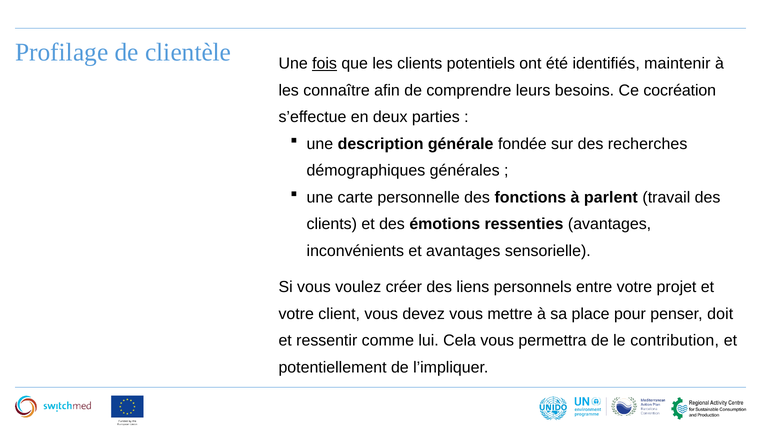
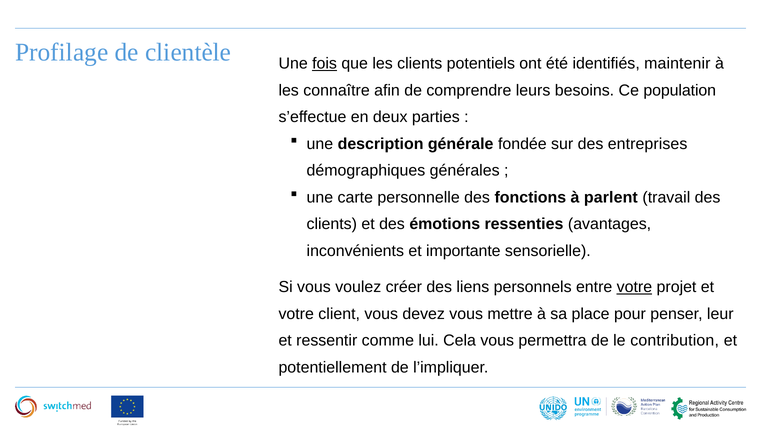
cocréation: cocréation -> population (680, 90)
recherches: recherches -> entreprises (648, 144)
et avantages: avantages -> importante (463, 251)
votre underline: none -> present (634, 287)
doit: doit -> leur (720, 314)
